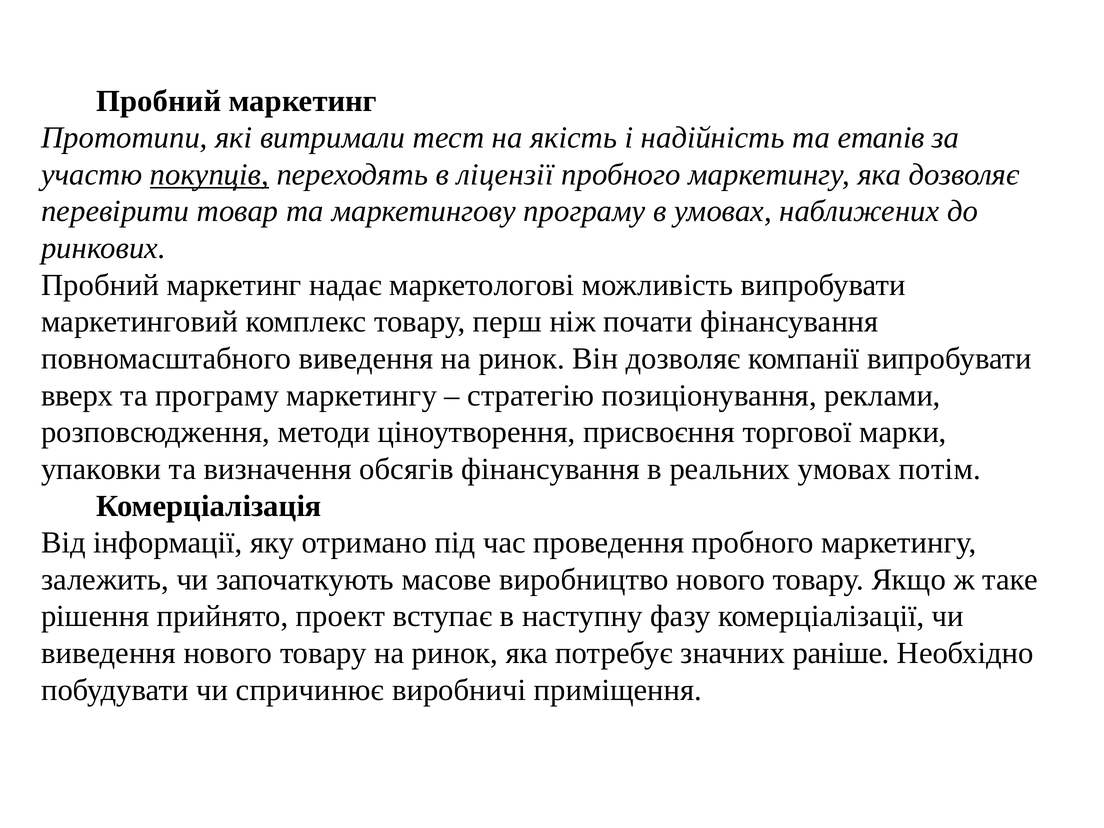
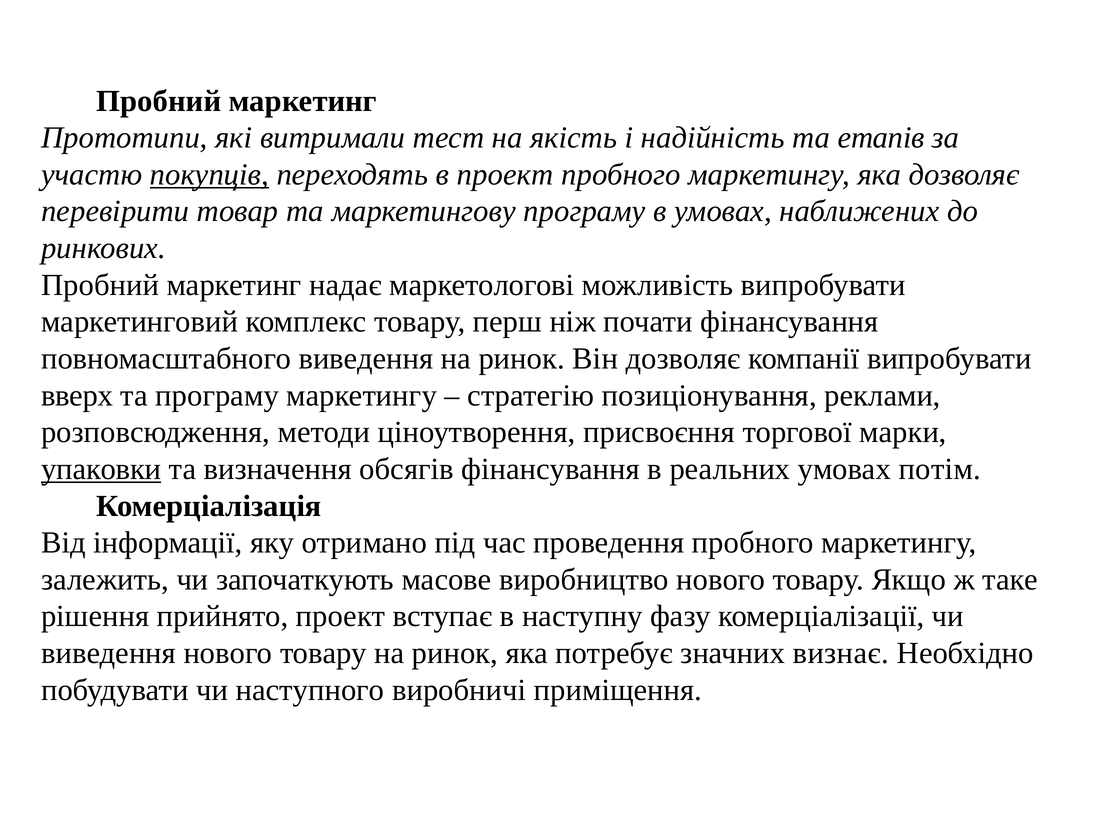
в ліцензії: ліцензії -> проект (505, 175)
упаковки underline: none -> present (101, 469)
раніше: раніше -> визнає (841, 653)
спричинює: спричинює -> наступного (310, 690)
